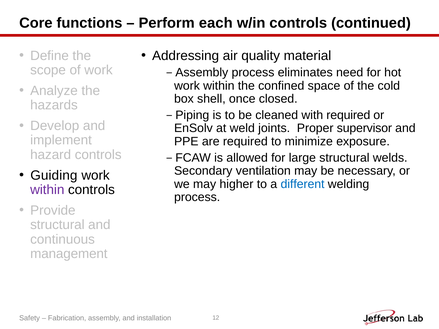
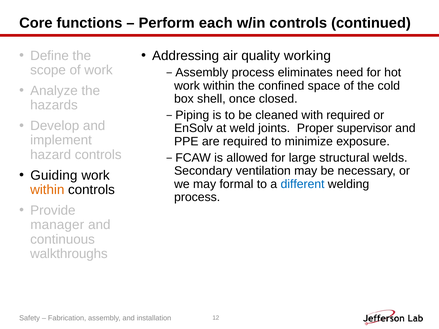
material: material -> working (307, 56)
higher: higher -> formal (236, 184)
within colour: purple -> orange (47, 190)
structural: structural -> manager (57, 225)
management: management -> walkthroughs (69, 254)
